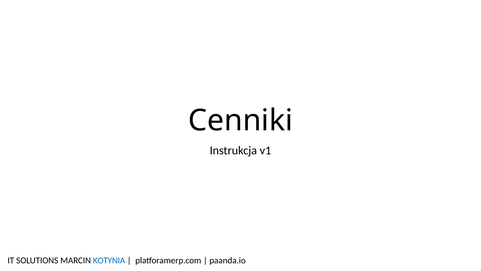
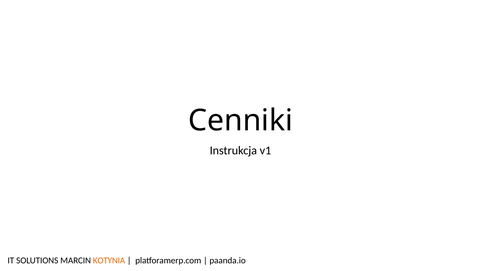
KOTYNIA colour: blue -> orange (109, 260)
